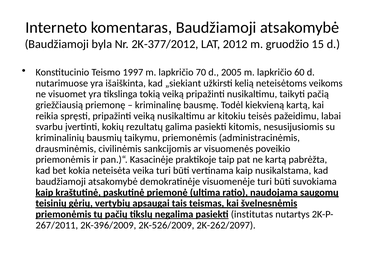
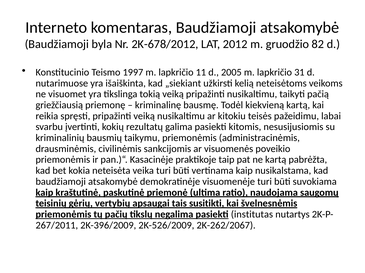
2K-377/2012: 2K-377/2012 -> 2K-678/2012 (165, 44)
15: 15 -> 82 (318, 44)
70: 70 -> 11 (201, 72)
60: 60 -> 31 (299, 72)
teismas: teismas -> susitikti (207, 204)
2K-262/2097: 2K-262/2097 -> 2K-262/2067 (226, 226)
